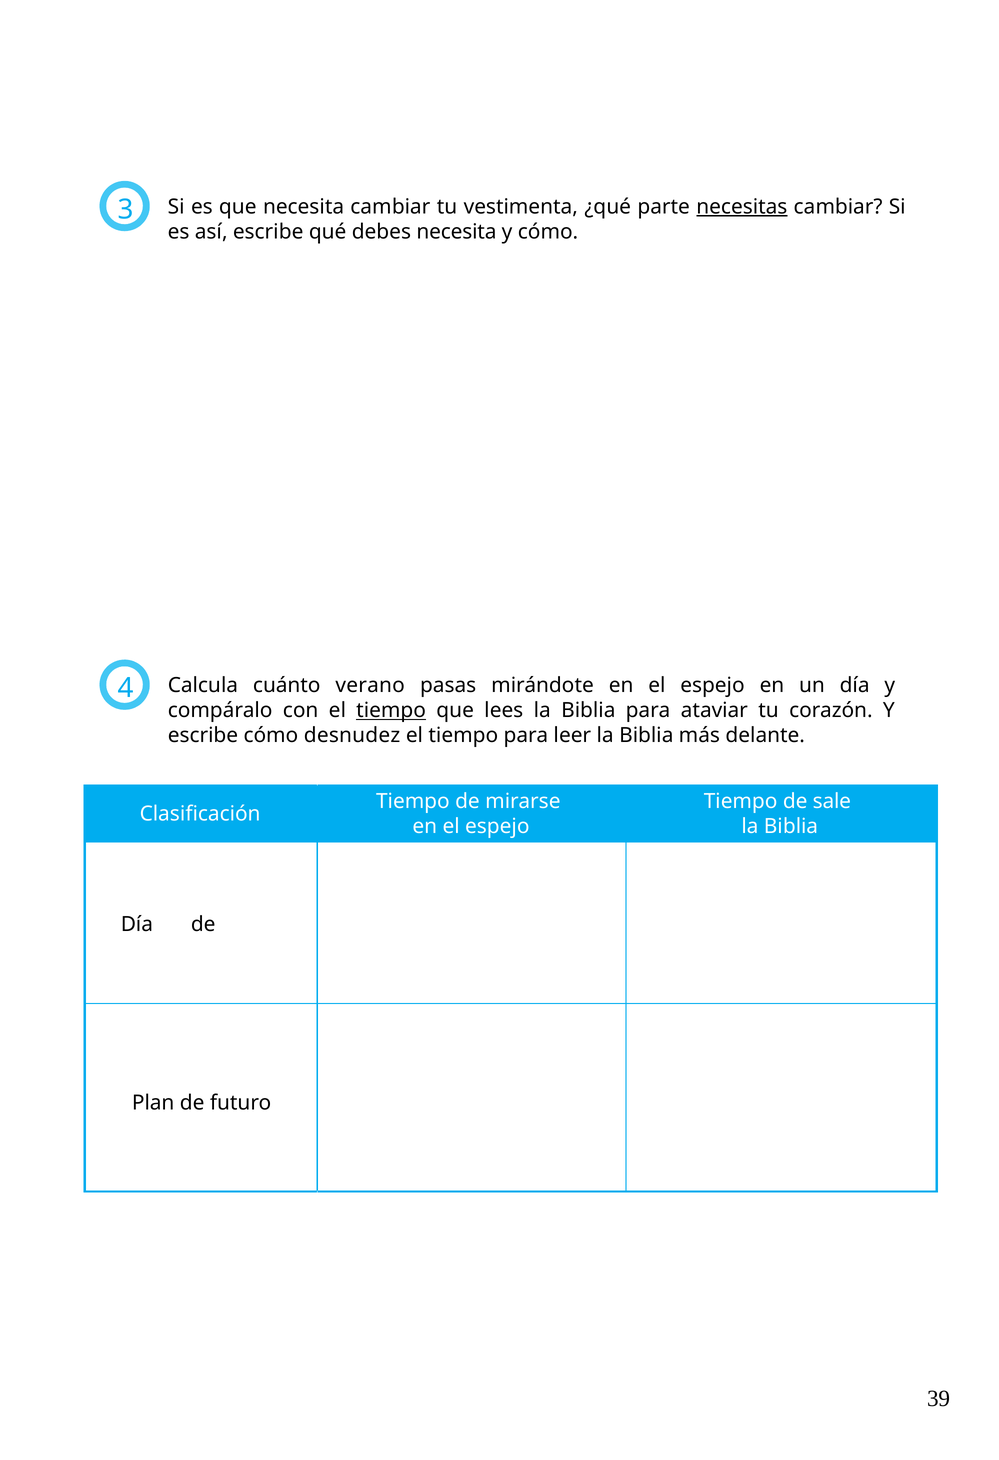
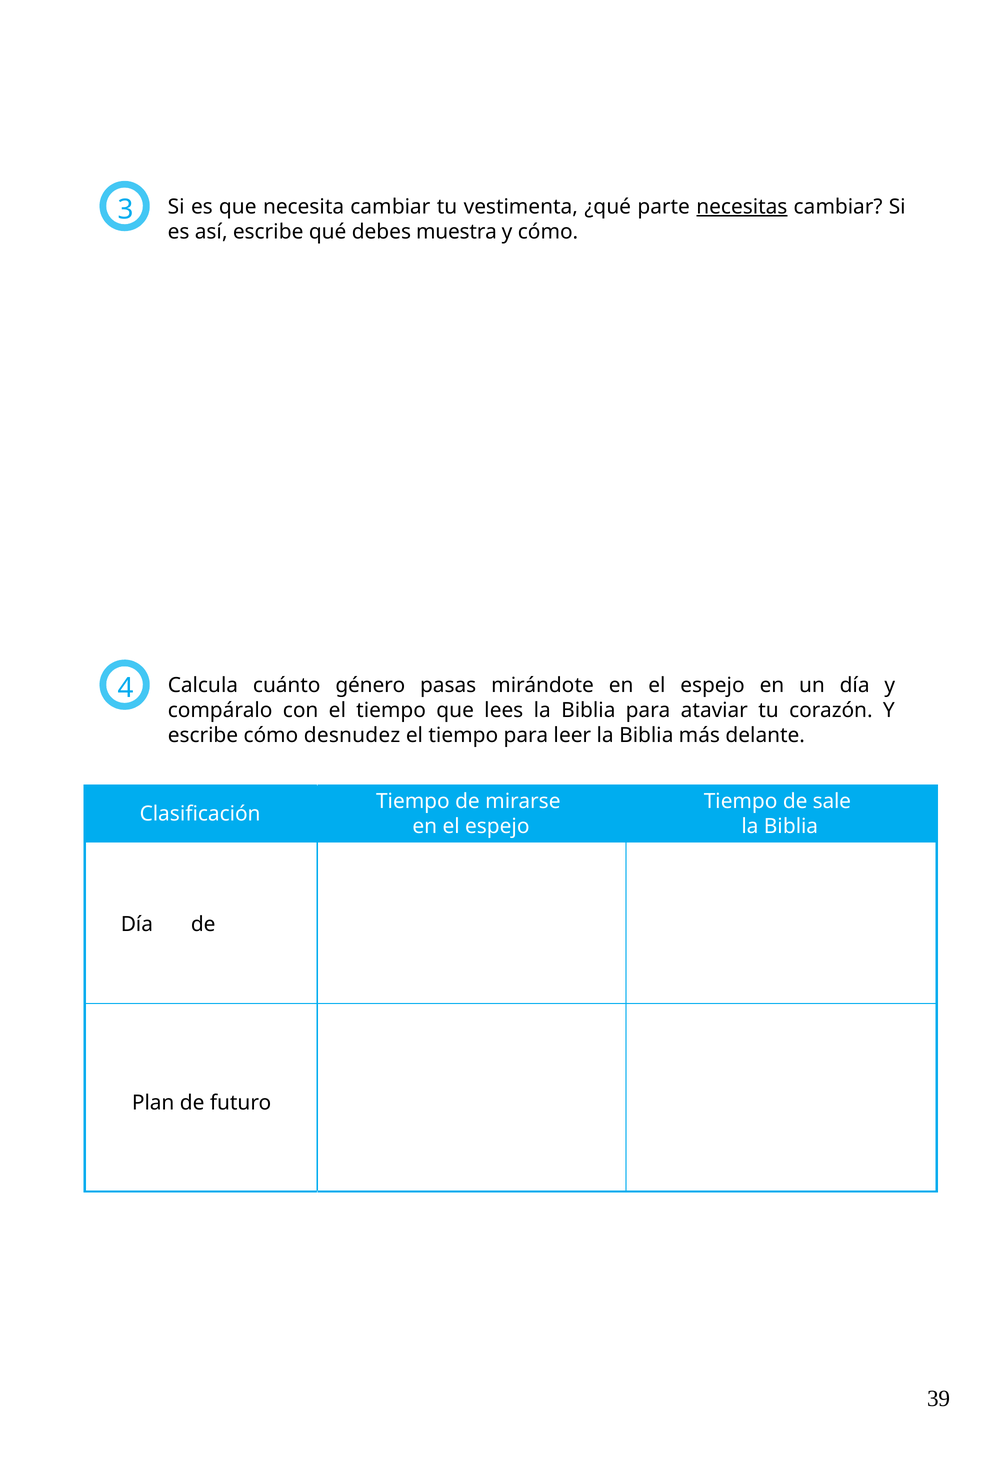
debes necesita: necesita -> muestra (456, 232)
verano: verano -> género (370, 685)
tiempo underline: present -> none (391, 711)
